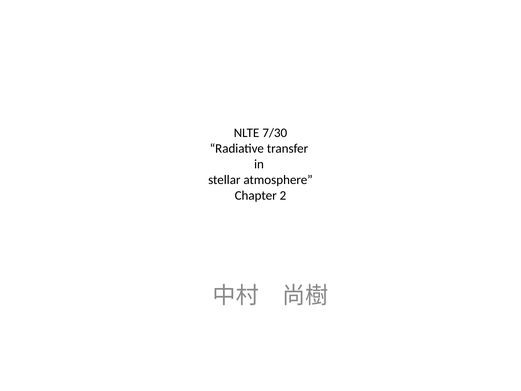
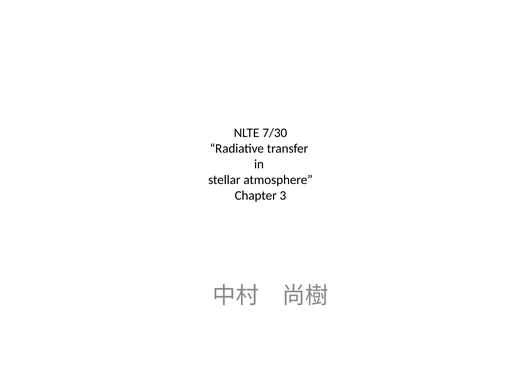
2: 2 -> 3 (283, 195)
